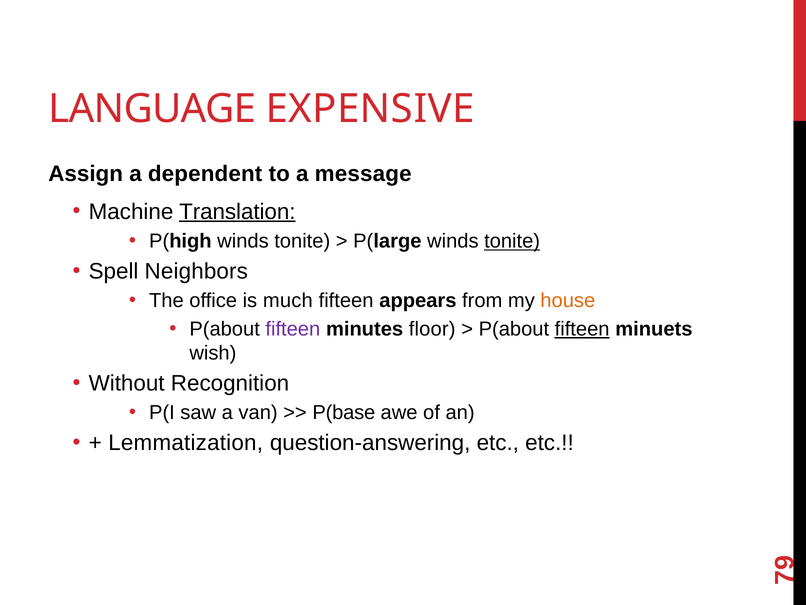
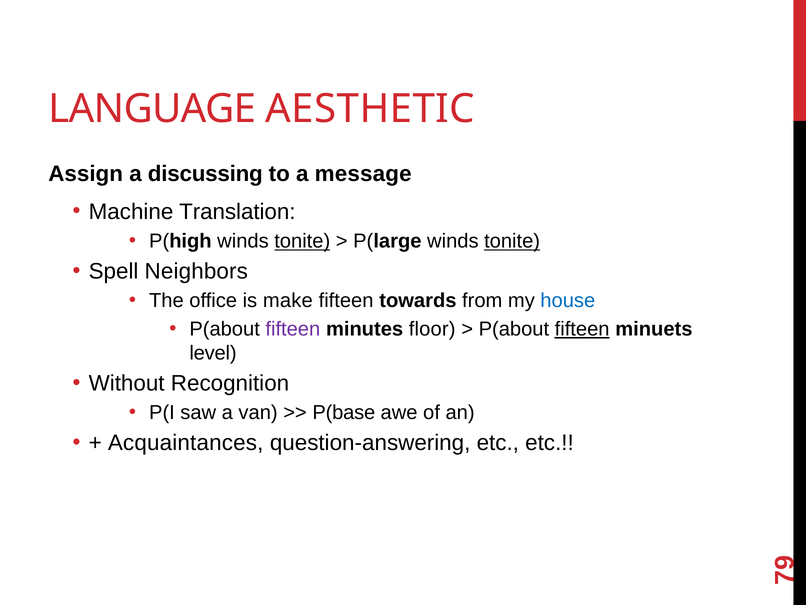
EXPENSIVE: EXPENSIVE -> AESTHETIC (370, 109)
dependent: dependent -> discussing (205, 174)
Translation underline: present -> none (237, 212)
tonite underline: none -> present (302, 241)
much: much -> make (288, 301)
appears: appears -> towards (418, 301)
house colour: orange -> blue (568, 301)
wish: wish -> level (213, 353)
Lemmatization: Lemmatization -> Acquaintances (186, 443)
